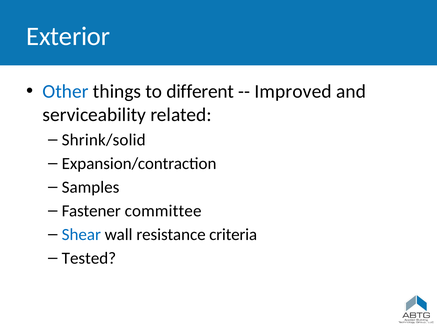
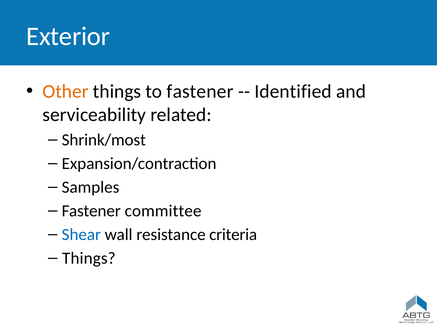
Other colour: blue -> orange (66, 92)
to different: different -> fastener (200, 92)
Improved: Improved -> Identified (293, 92)
Shrink/solid: Shrink/solid -> Shrink/most (104, 140)
Tested: Tested -> Things (89, 259)
